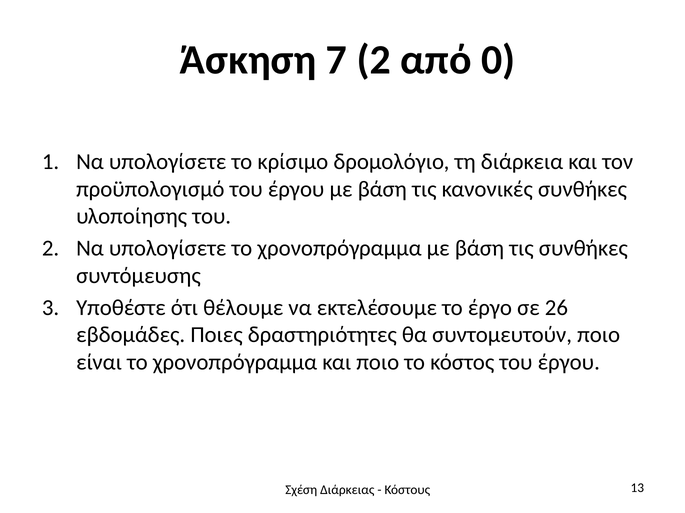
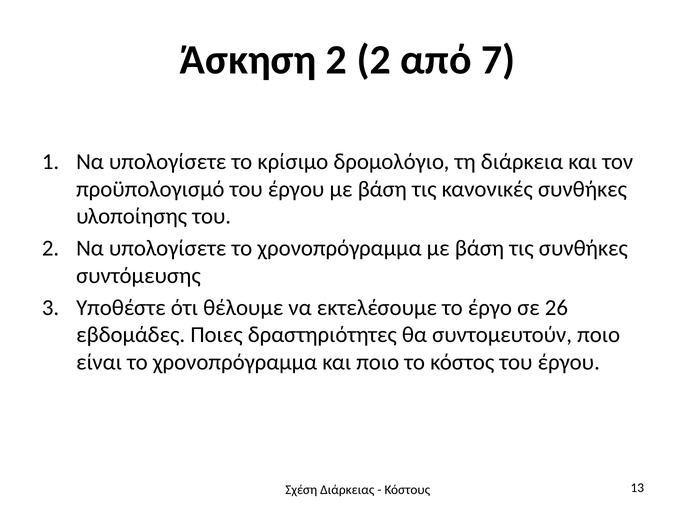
Άσκηση 7: 7 -> 2 (336, 60)
0: 0 -> 7 (498, 60)
